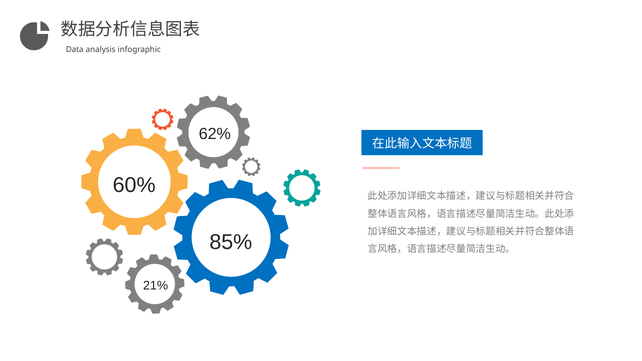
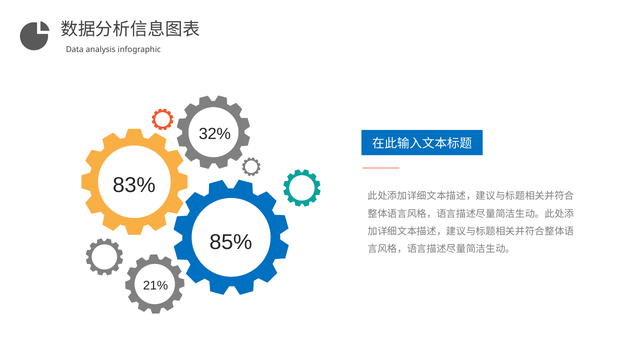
62%: 62% -> 32% (215, 134)
60%: 60% -> 83% (134, 185)
